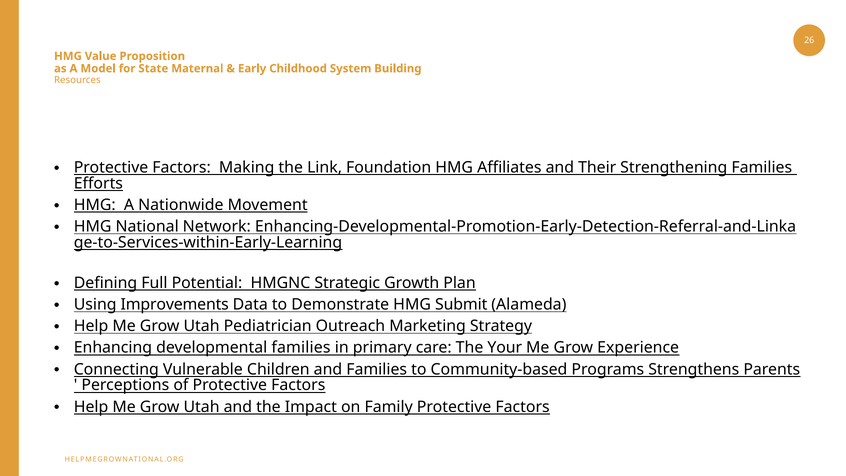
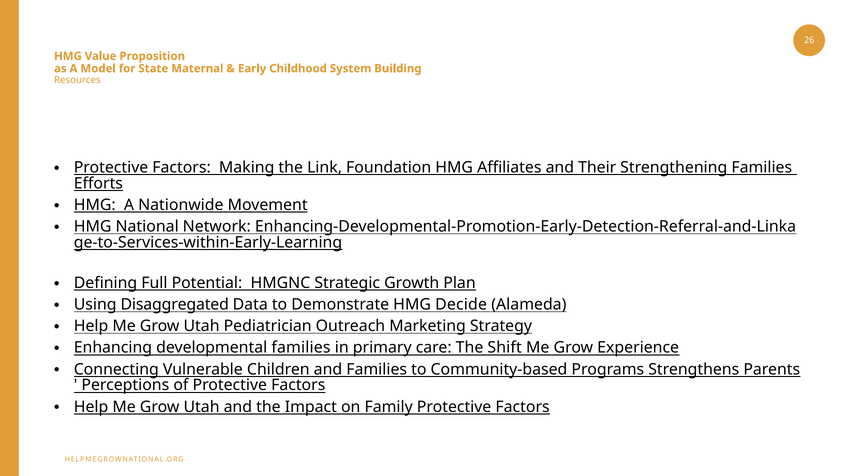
Improvements: Improvements -> Disaggregated (175, 304)
Submit: Submit -> Decide (461, 304)
Your: Your -> Shift (505, 348)
